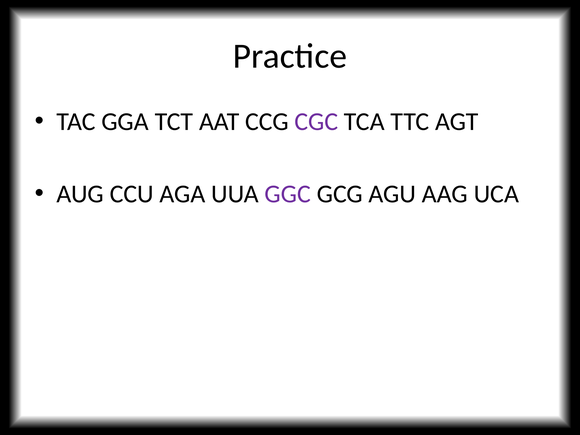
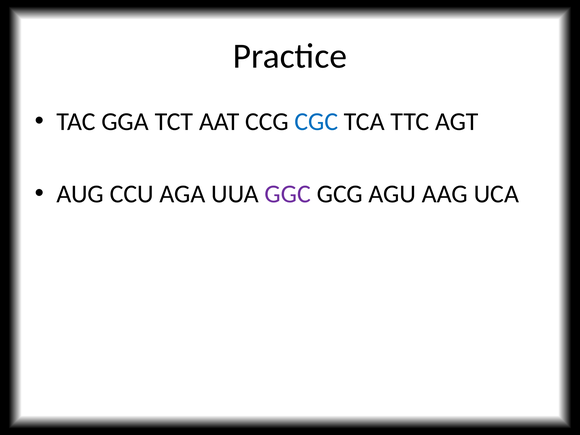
CGC colour: purple -> blue (316, 122)
